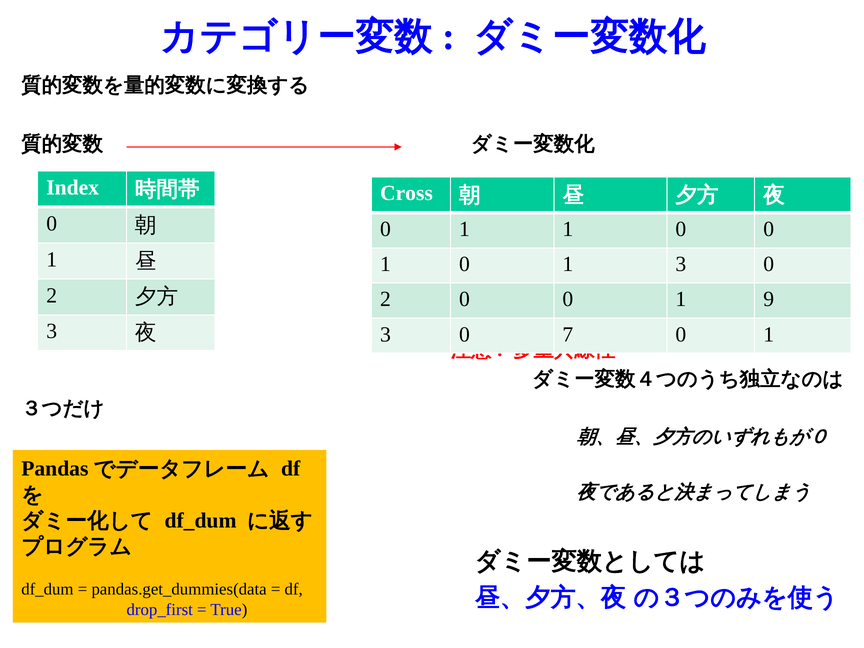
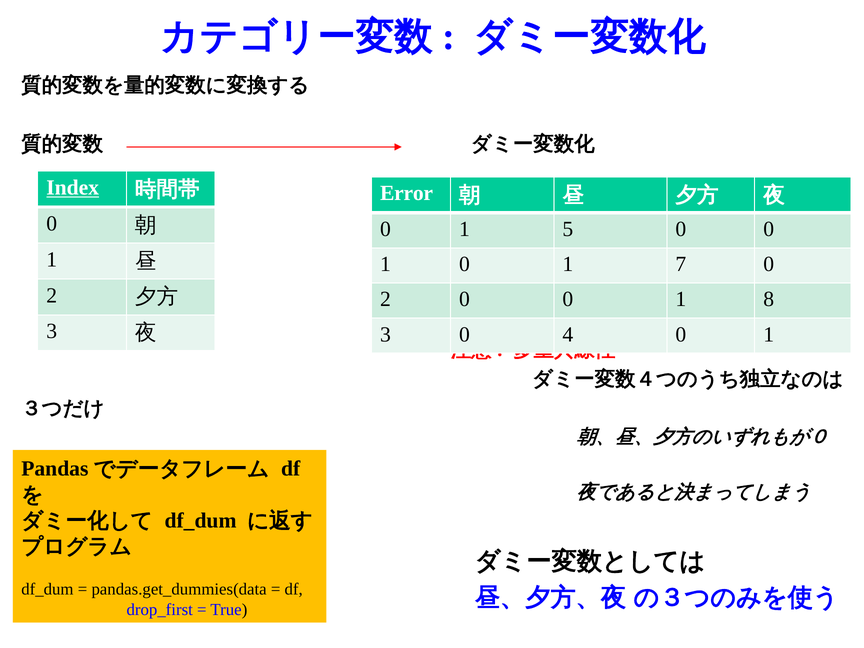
Index underline: none -> present (73, 188)
Cross: Cross -> Error (407, 193)
1 1: 1 -> 5 (568, 229)
1 3: 3 -> 7 (681, 264)
9: 9 -> 8 (769, 299)
7: 7 -> 4 (568, 334)
